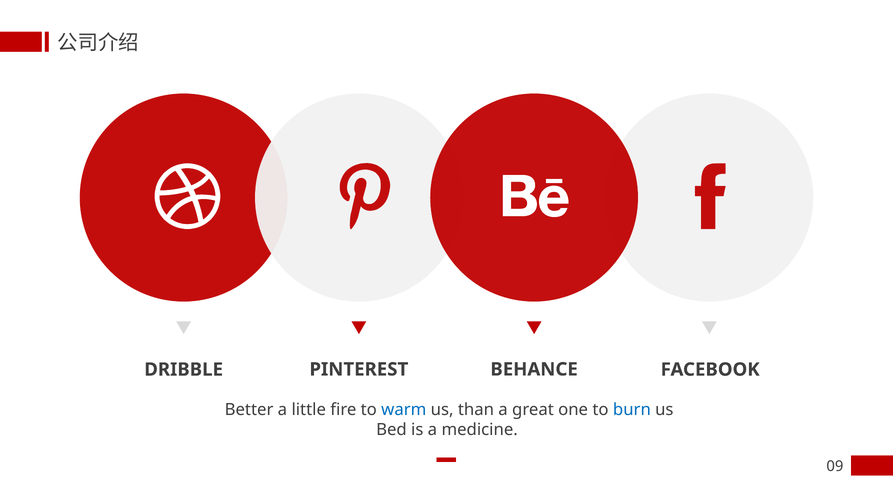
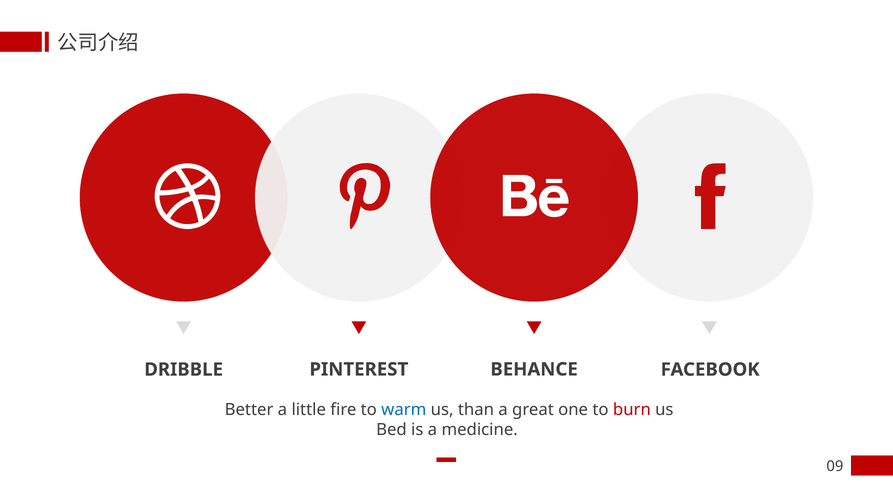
burn colour: blue -> red (632, 409)
